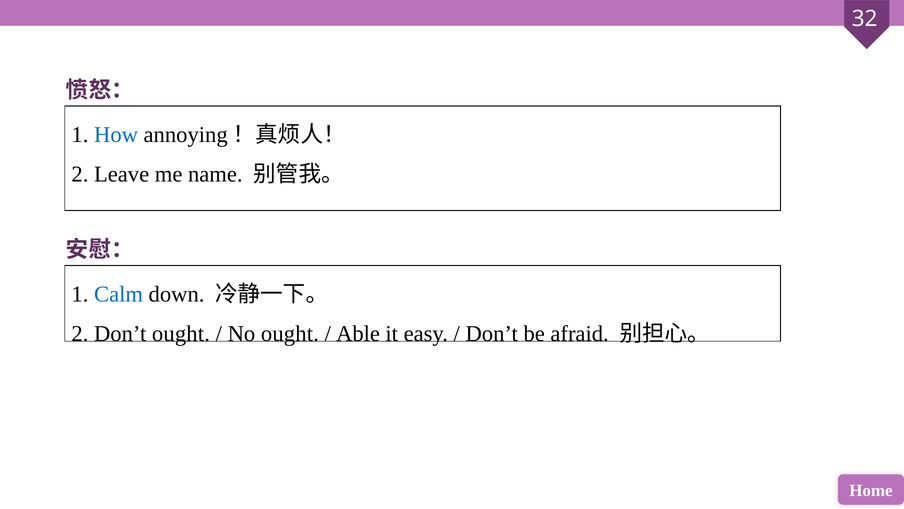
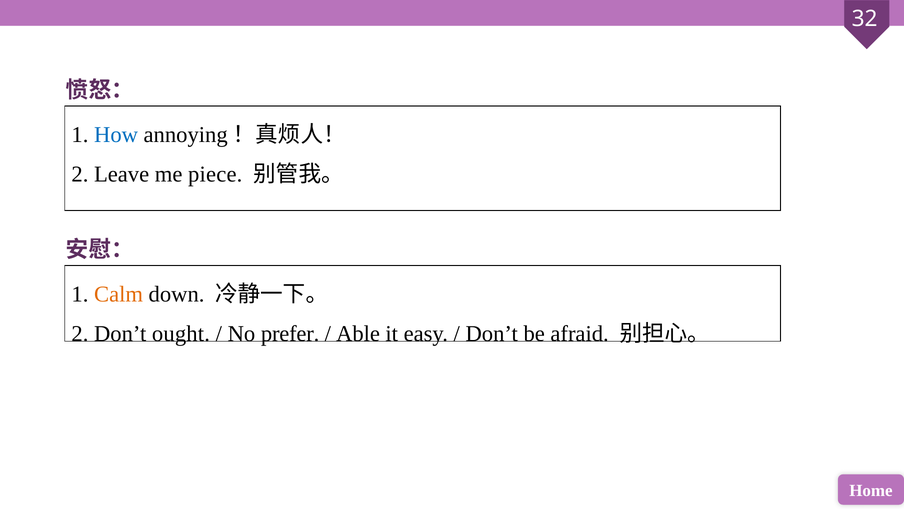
name: name -> piece (215, 174)
Calm colour: blue -> orange (119, 294)
No ought: ought -> prefer (290, 333)
